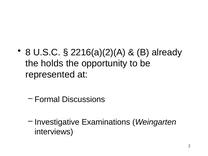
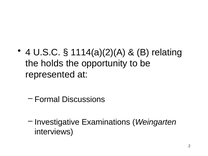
8: 8 -> 4 (28, 52)
2216(a)(2)(A: 2216(a)(2)(A -> 1114(a)(2)(A (98, 52)
already: already -> relating (167, 52)
